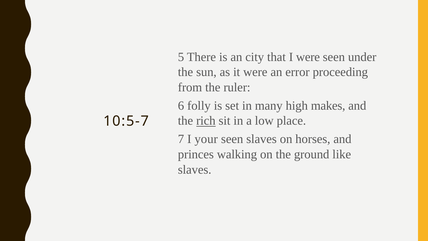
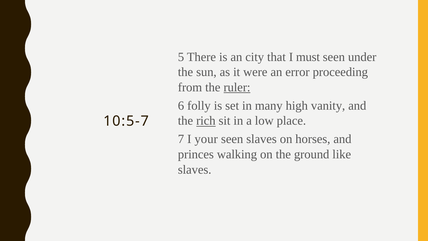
I were: were -> must (308, 57)
ruler underline: none -> present (237, 87)
makes: makes -> vanity (328, 106)
